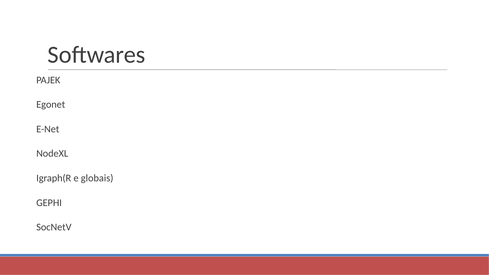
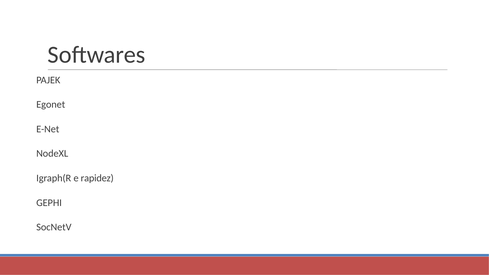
globais: globais -> rapidez (97, 178)
